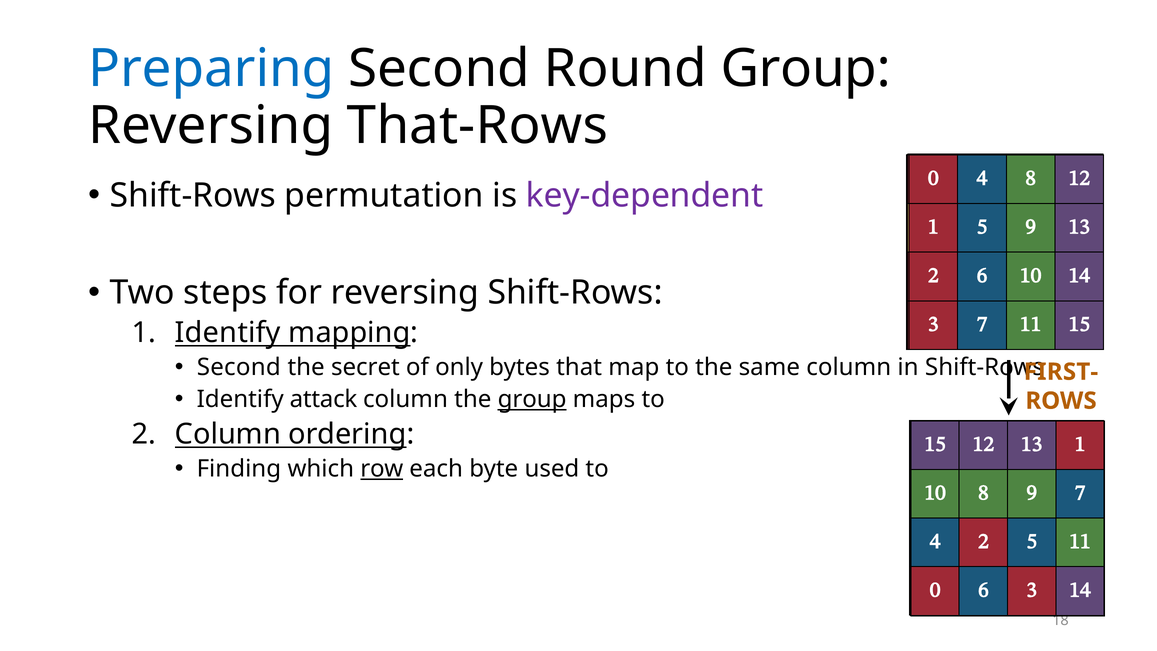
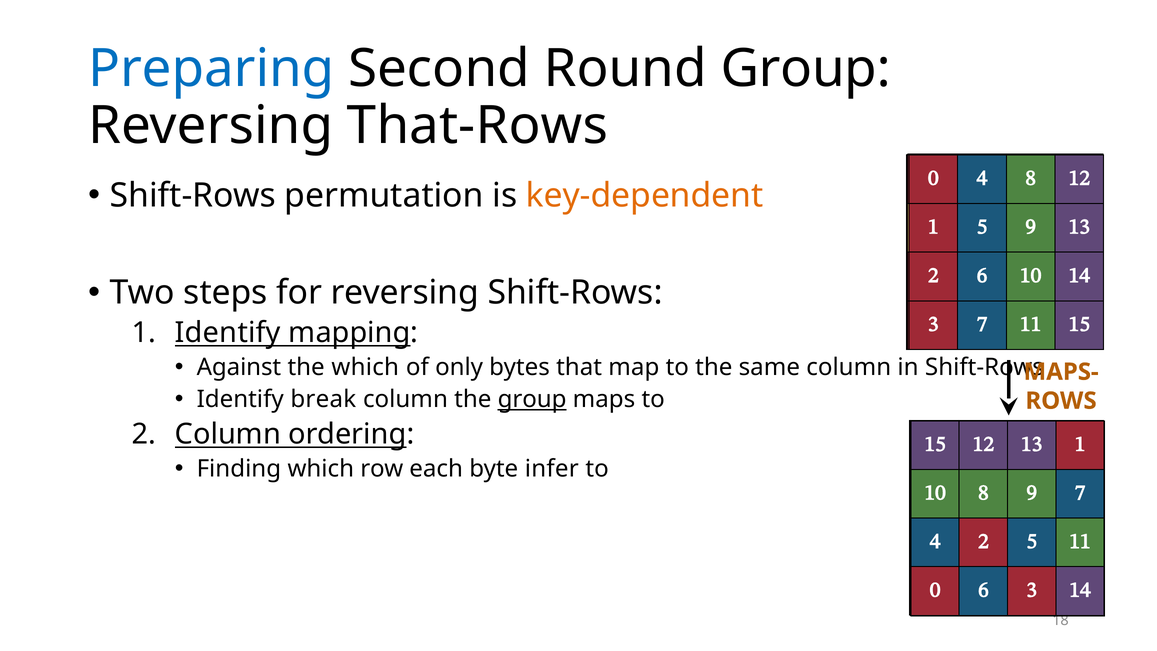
key-dependent colour: purple -> orange (645, 196)
Second: Second -> Against (239, 367)
the secret: secret -> which (365, 367)
FIRST-: FIRST- -> MAPS- (1061, 372)
attack: attack -> break (323, 399)
row underline: present -> none (382, 469)
used: used -> infer (552, 469)
